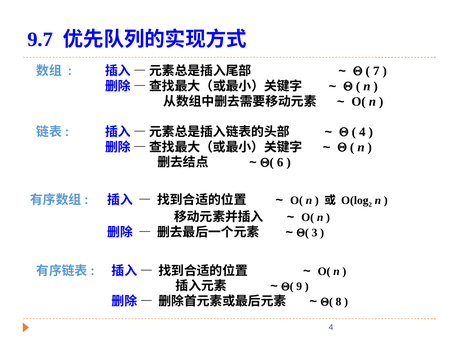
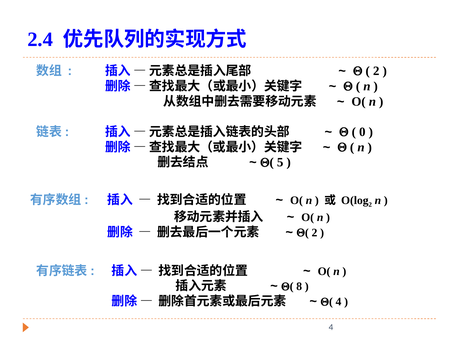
9.7: 9.7 -> 2.4 (40, 39)
7: 7 -> 2 (376, 71)
4: 4 -> 0 (362, 132)
6: 6 -> 5 (280, 163)
3: 3 -> 2 (314, 233)
9: 9 -> 8 (299, 287)
8: 8 -> 4 (339, 302)
